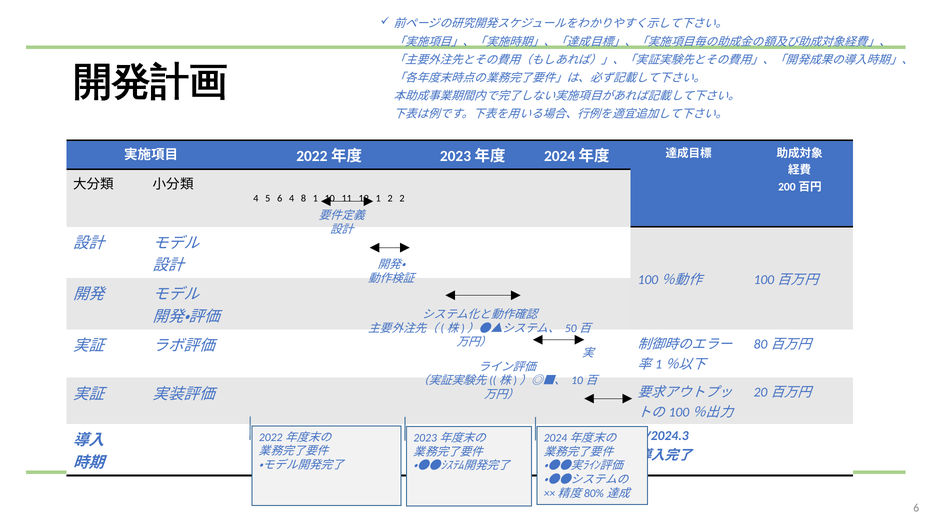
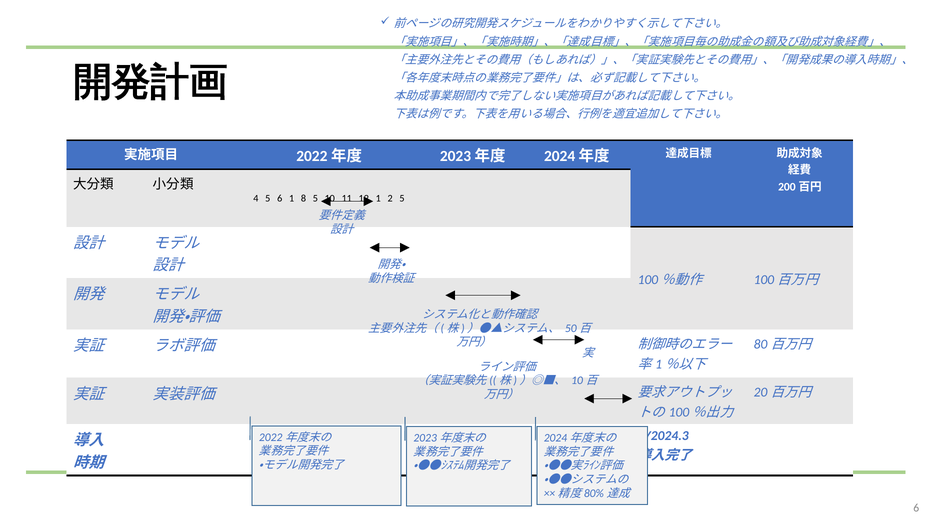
6 4: 4 -> 1 (292, 198)
8 1: 1 -> 5 (315, 198)
2 2: 2 -> 5 (402, 198)
